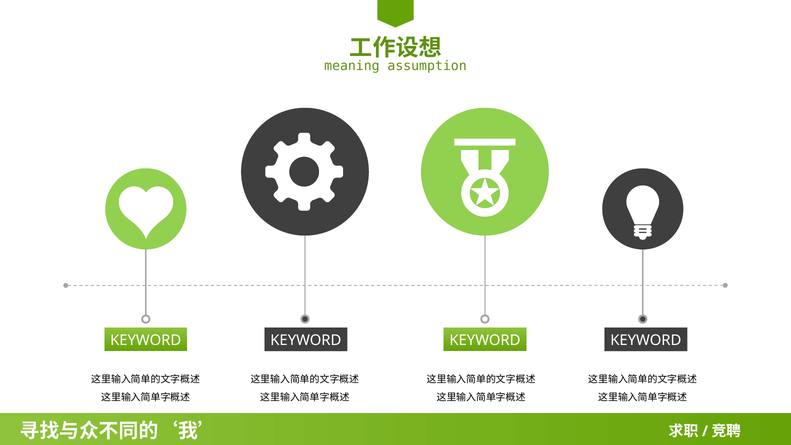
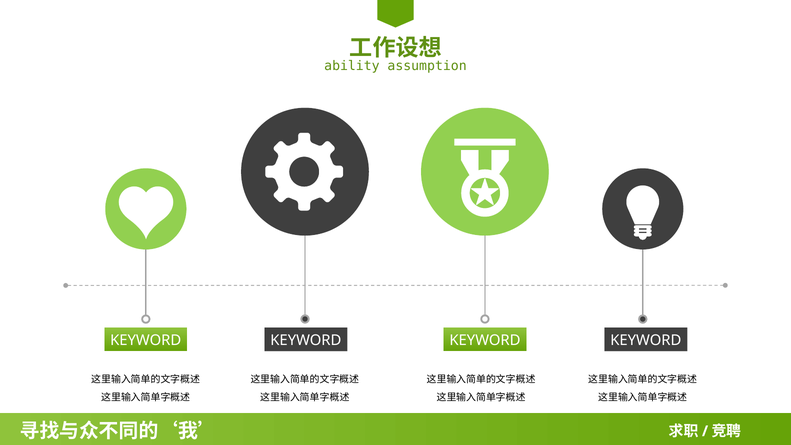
meaning: meaning -> ability (352, 66)
